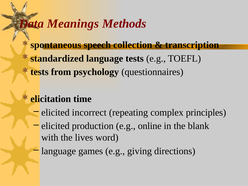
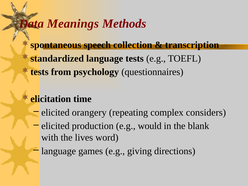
incorrect: incorrect -> orangery (89, 112)
principles: principles -> considers (206, 112)
online: online -> would (150, 126)
